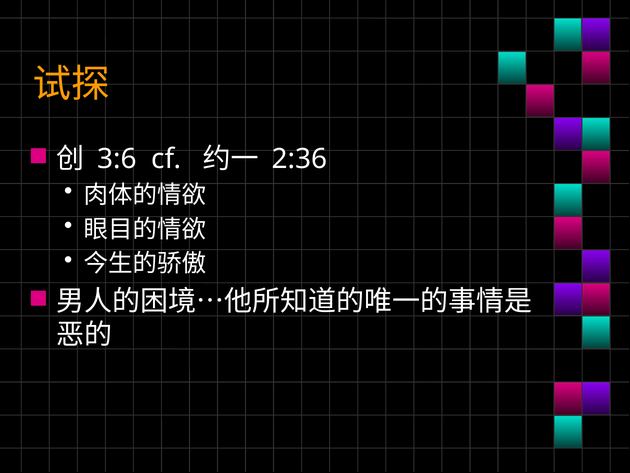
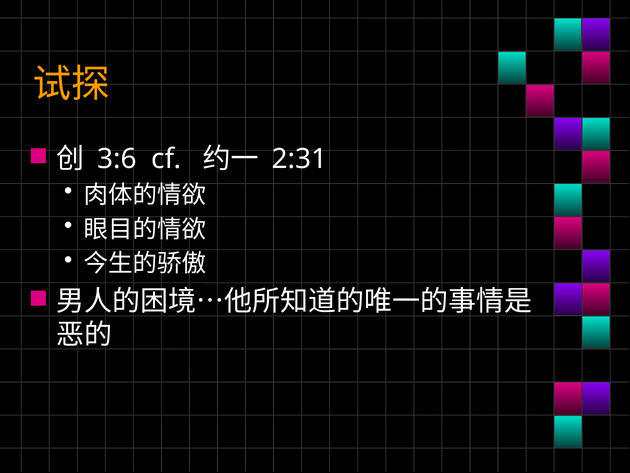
2:36: 2:36 -> 2:31 (299, 159)
